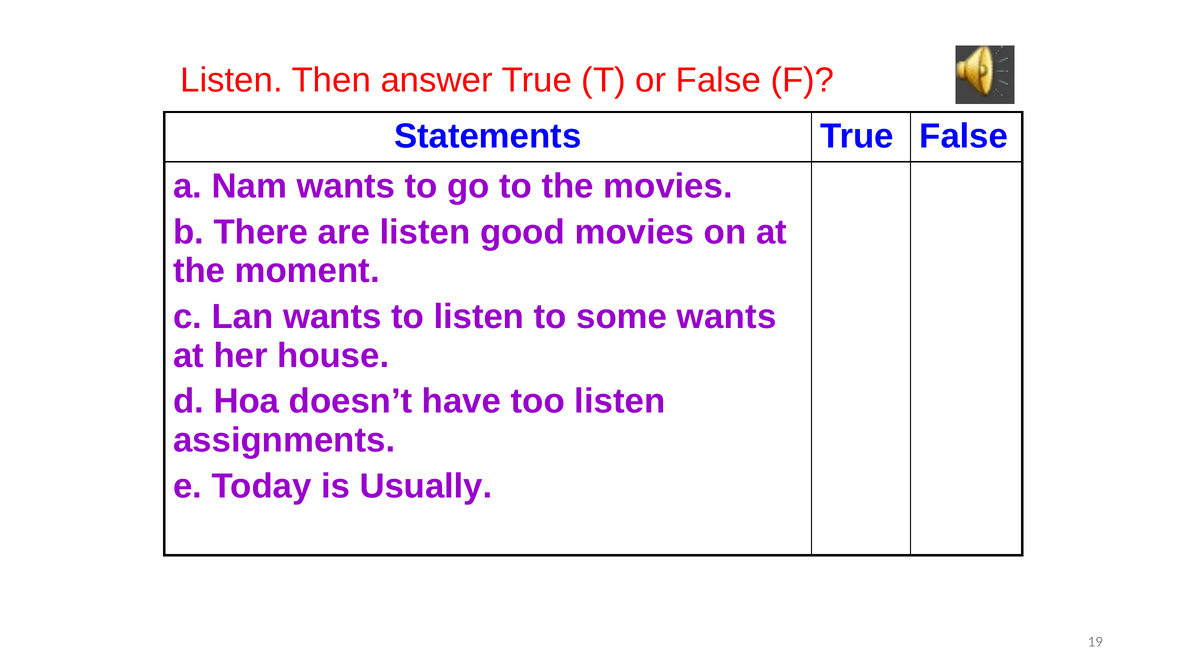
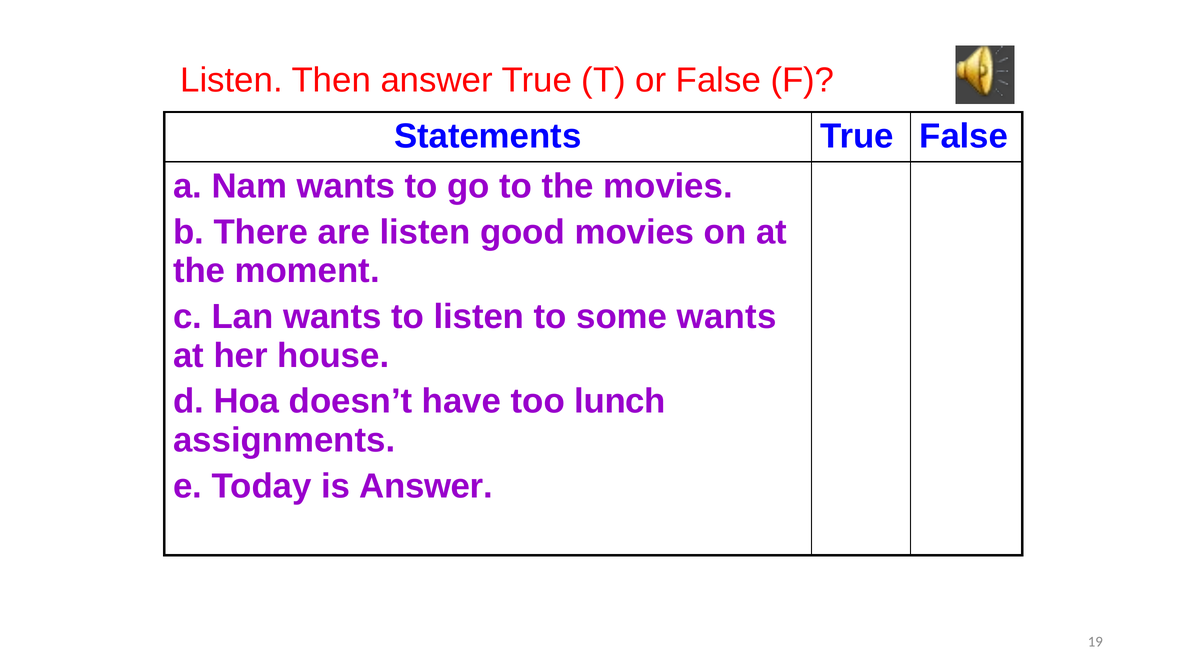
too listen: listen -> lunch (620, 401)
is Usually: Usually -> Answer (426, 486)
